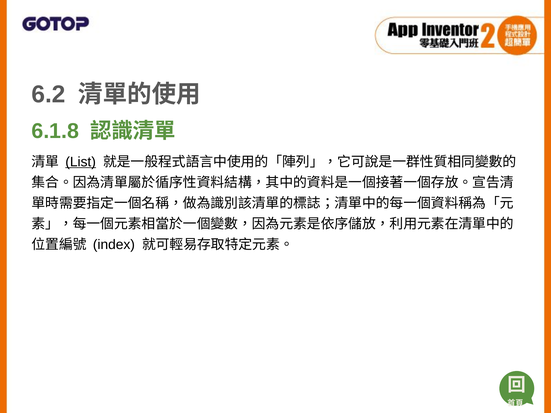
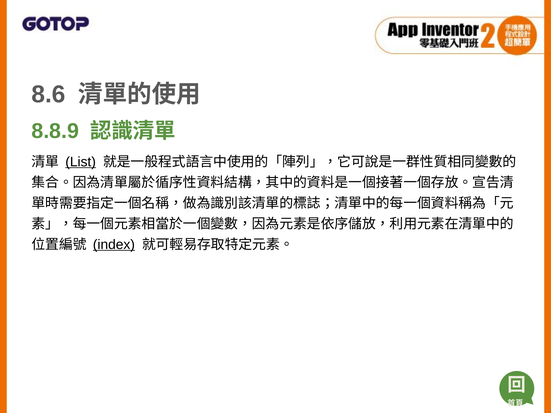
6.2: 6.2 -> 8.6 (48, 95)
6.1.8: 6.1.8 -> 8.8.9 (55, 131)
index underline: none -> present (114, 245)
